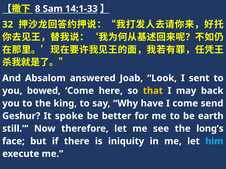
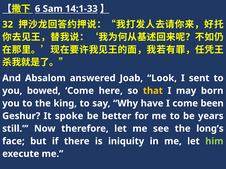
8: 8 -> 6 (38, 9)
back: back -> born (212, 91)
send: send -> been (212, 104)
earth: earth -> years (211, 116)
him colour: light blue -> light green (214, 142)
